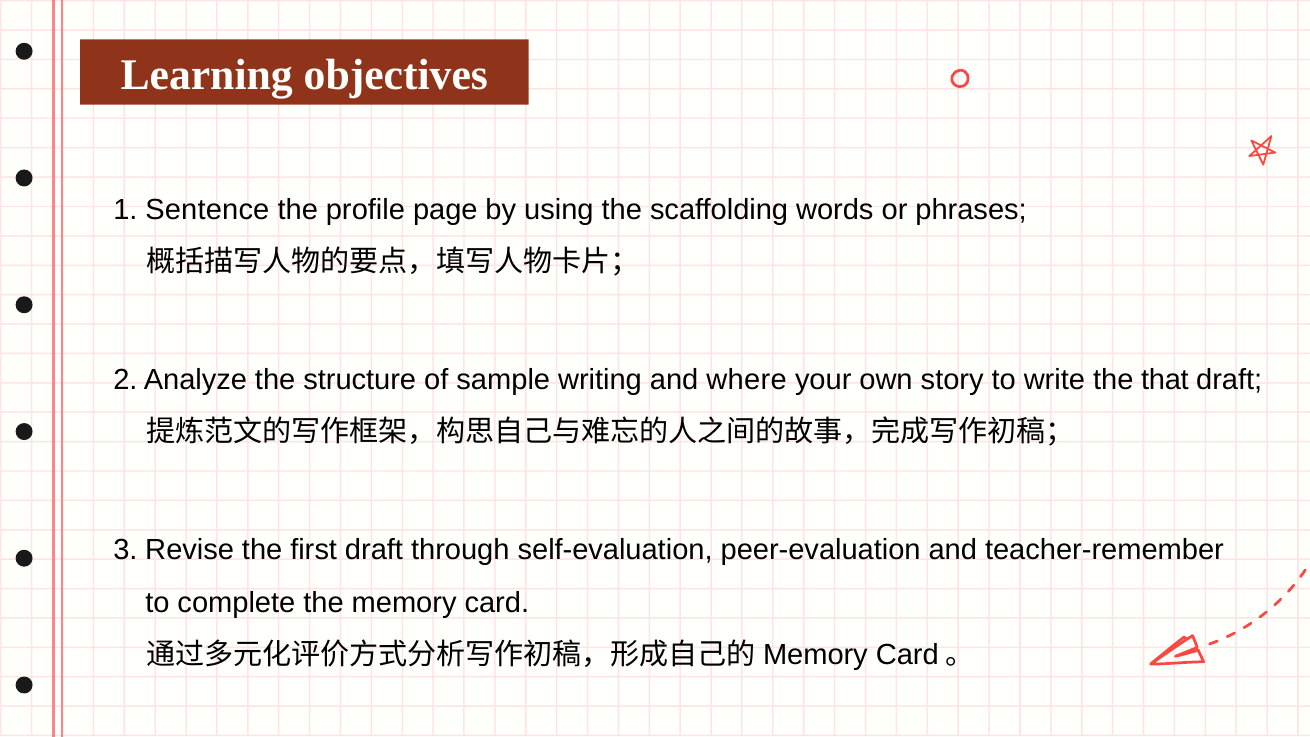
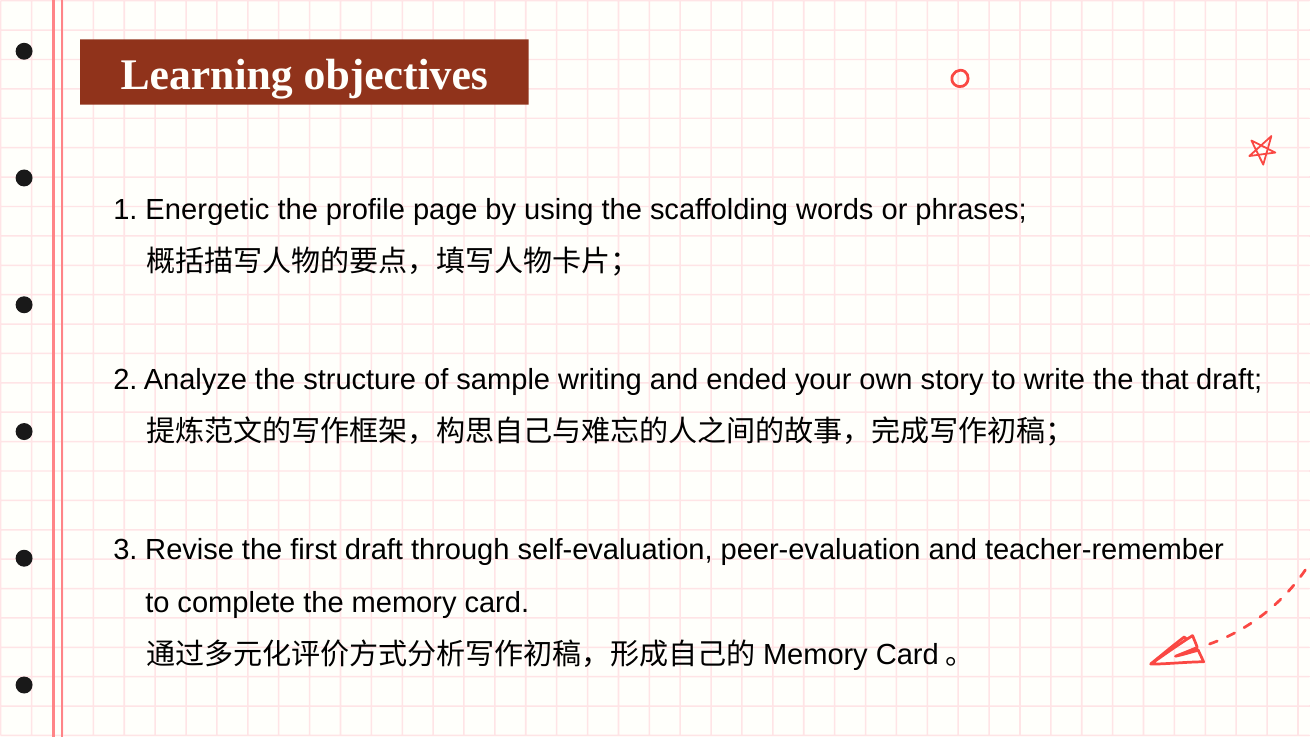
Sentence: Sentence -> Energetic (207, 209)
where: where -> ended (747, 380)
